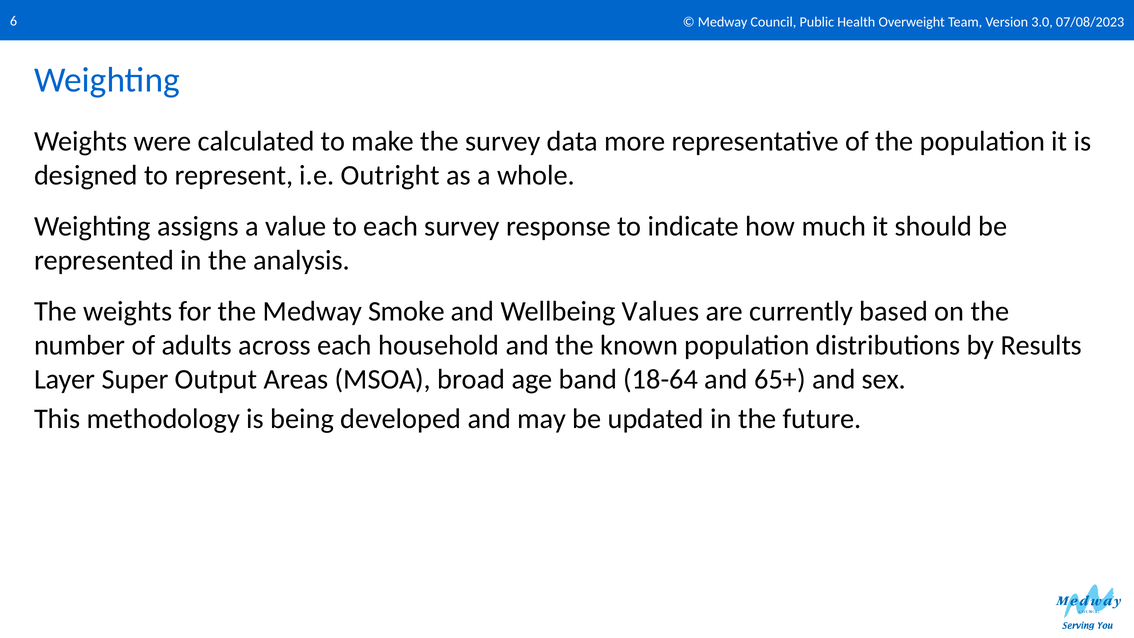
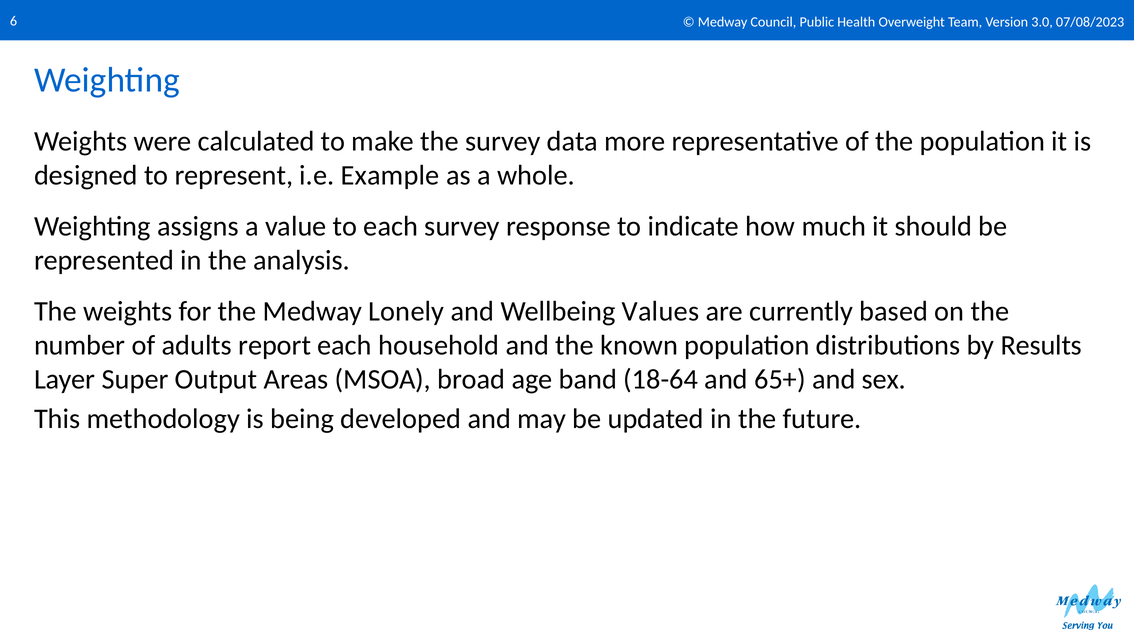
Outright: Outright -> Example (390, 176)
Smoke: Smoke -> Lonely (406, 311)
across: across -> report (275, 345)
